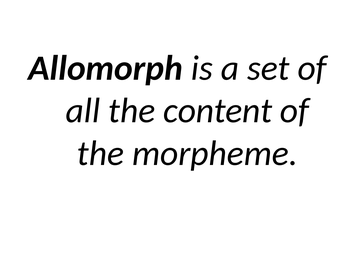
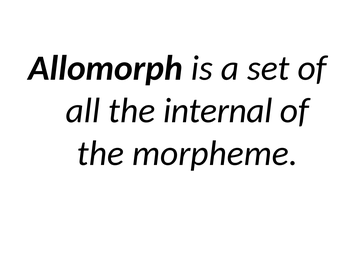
content: content -> internal (218, 111)
